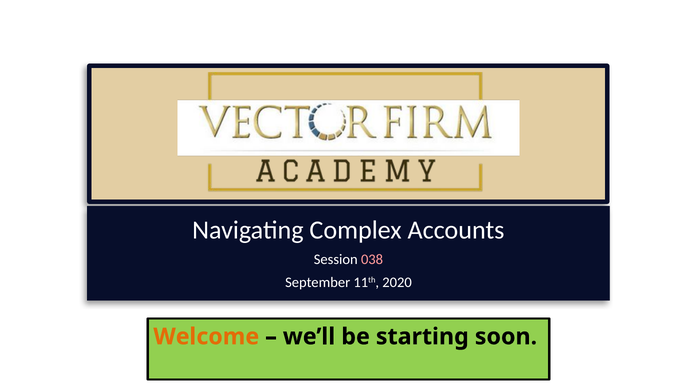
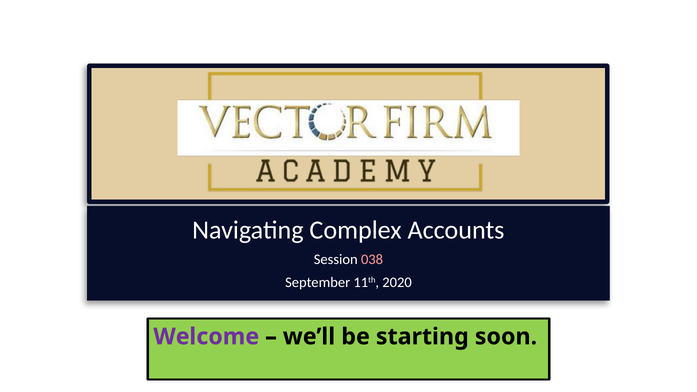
Welcome colour: orange -> purple (206, 337)
